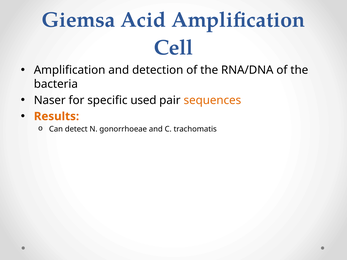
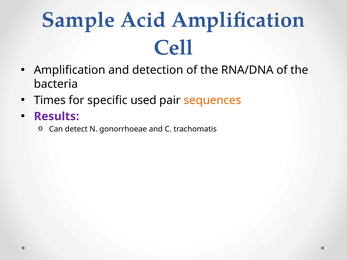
Giemsa: Giemsa -> Sample (78, 20)
Naser: Naser -> Times (50, 100)
Results colour: orange -> purple (56, 116)
